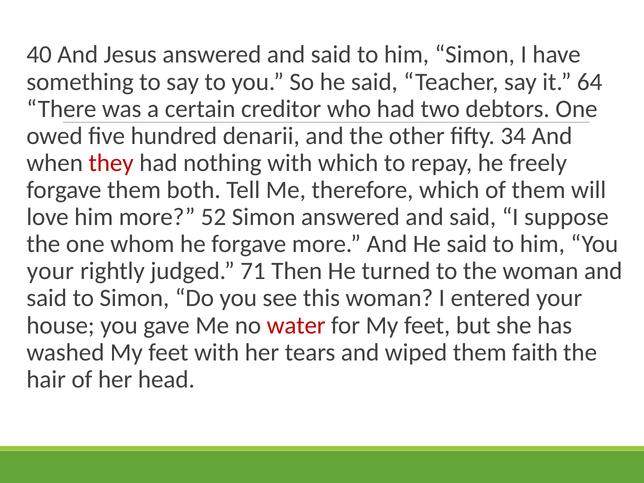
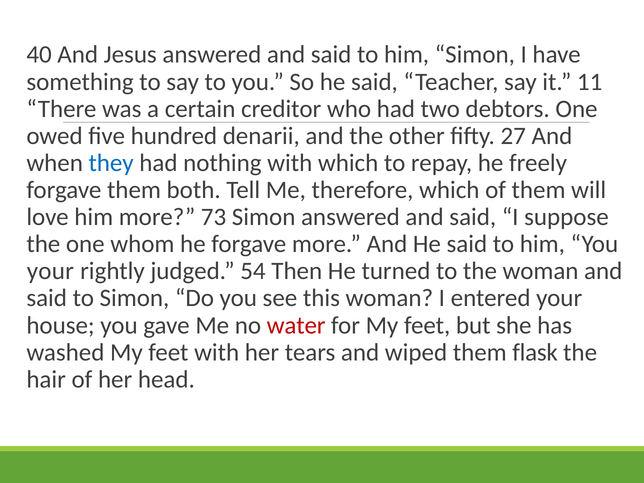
64: 64 -> 11 (590, 82)
34: 34 -> 27 (513, 136)
they colour: red -> blue (111, 163)
52: 52 -> 73 (214, 217)
71: 71 -> 54 (253, 271)
faith: faith -> flask (535, 352)
